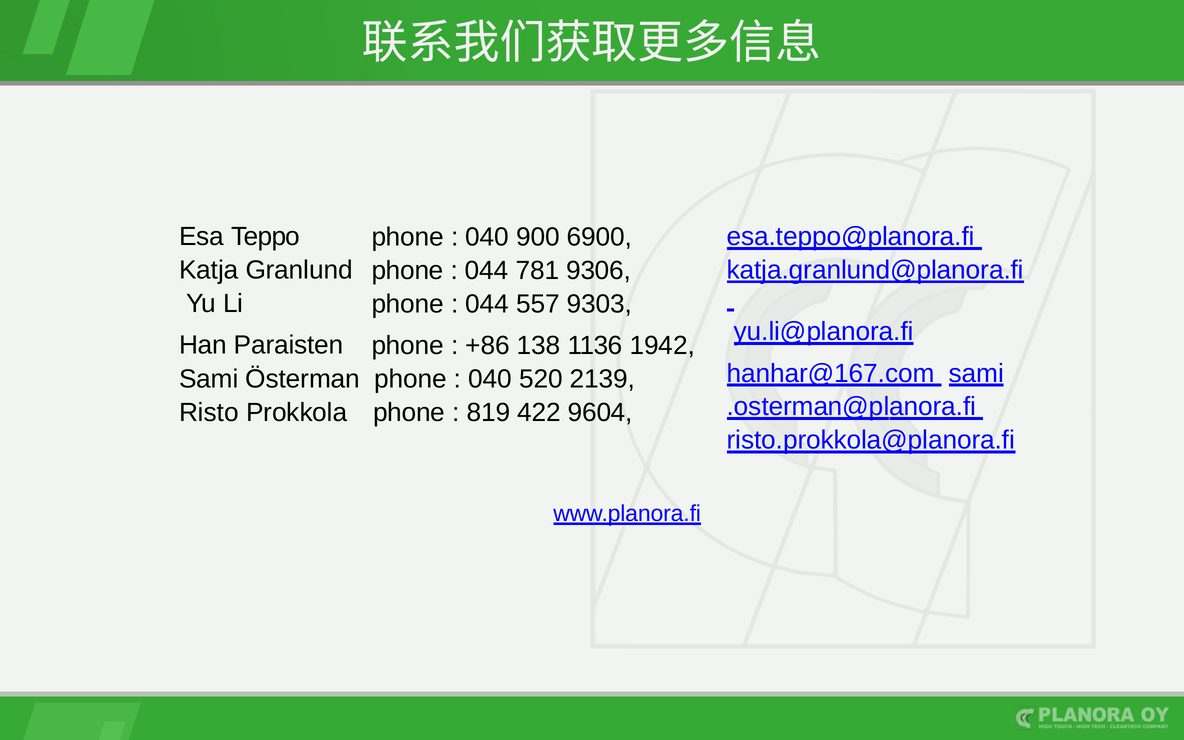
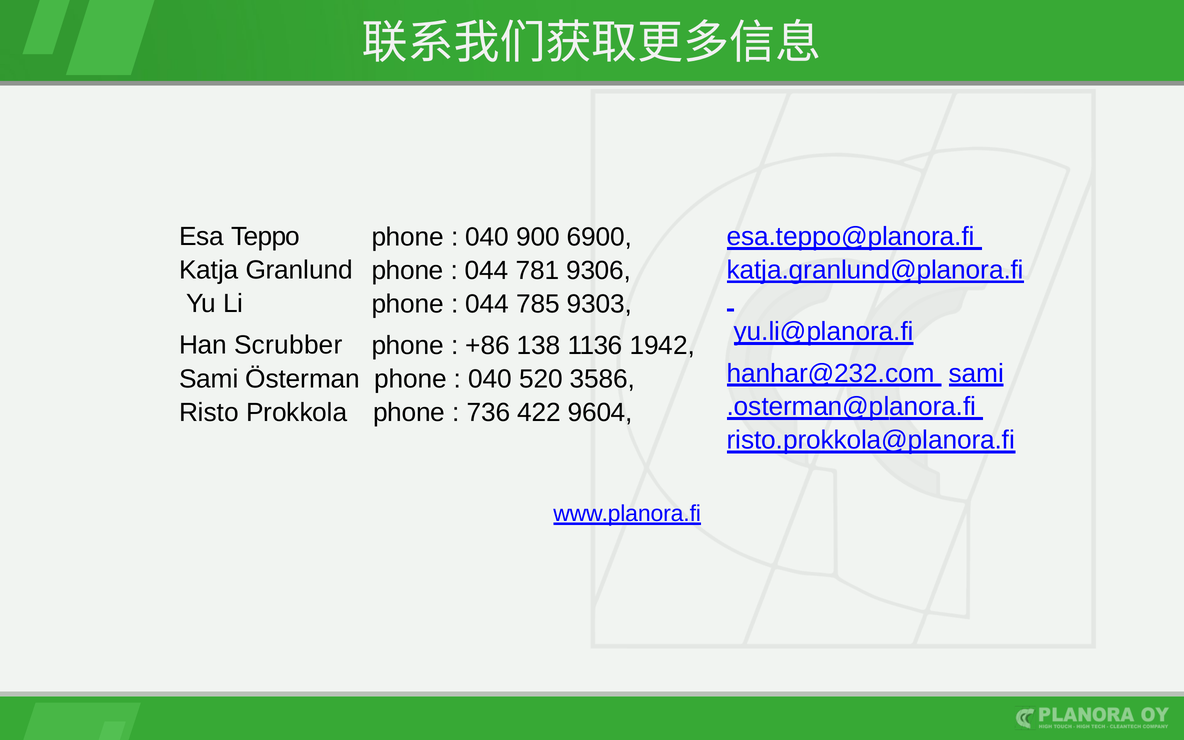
557: 557 -> 785 (538, 304)
Paraisten: Paraisten -> Scrubber (288, 345)
hanhar@167.com: hanhar@167.com -> hanhar@232.com (831, 373)
2139: 2139 -> 3586 (603, 379)
819: 819 -> 736 (488, 413)
